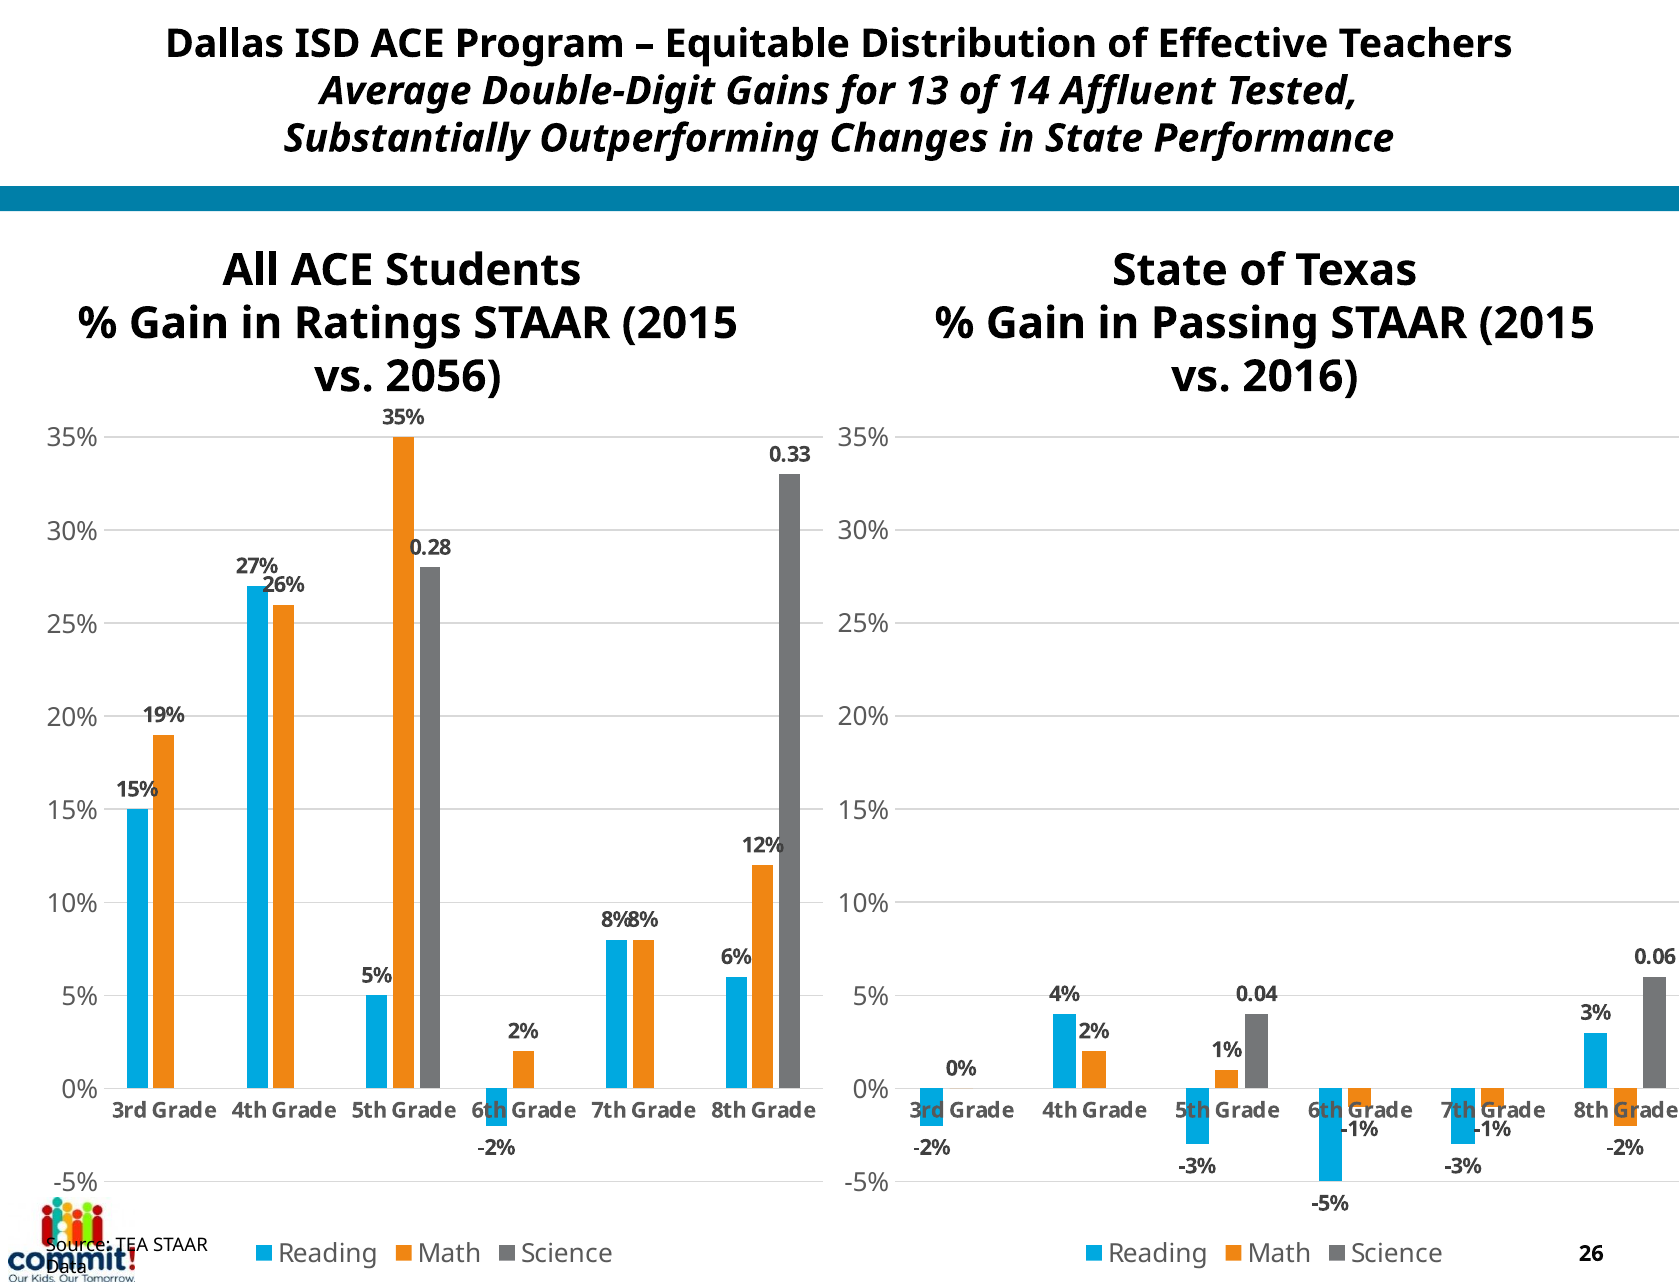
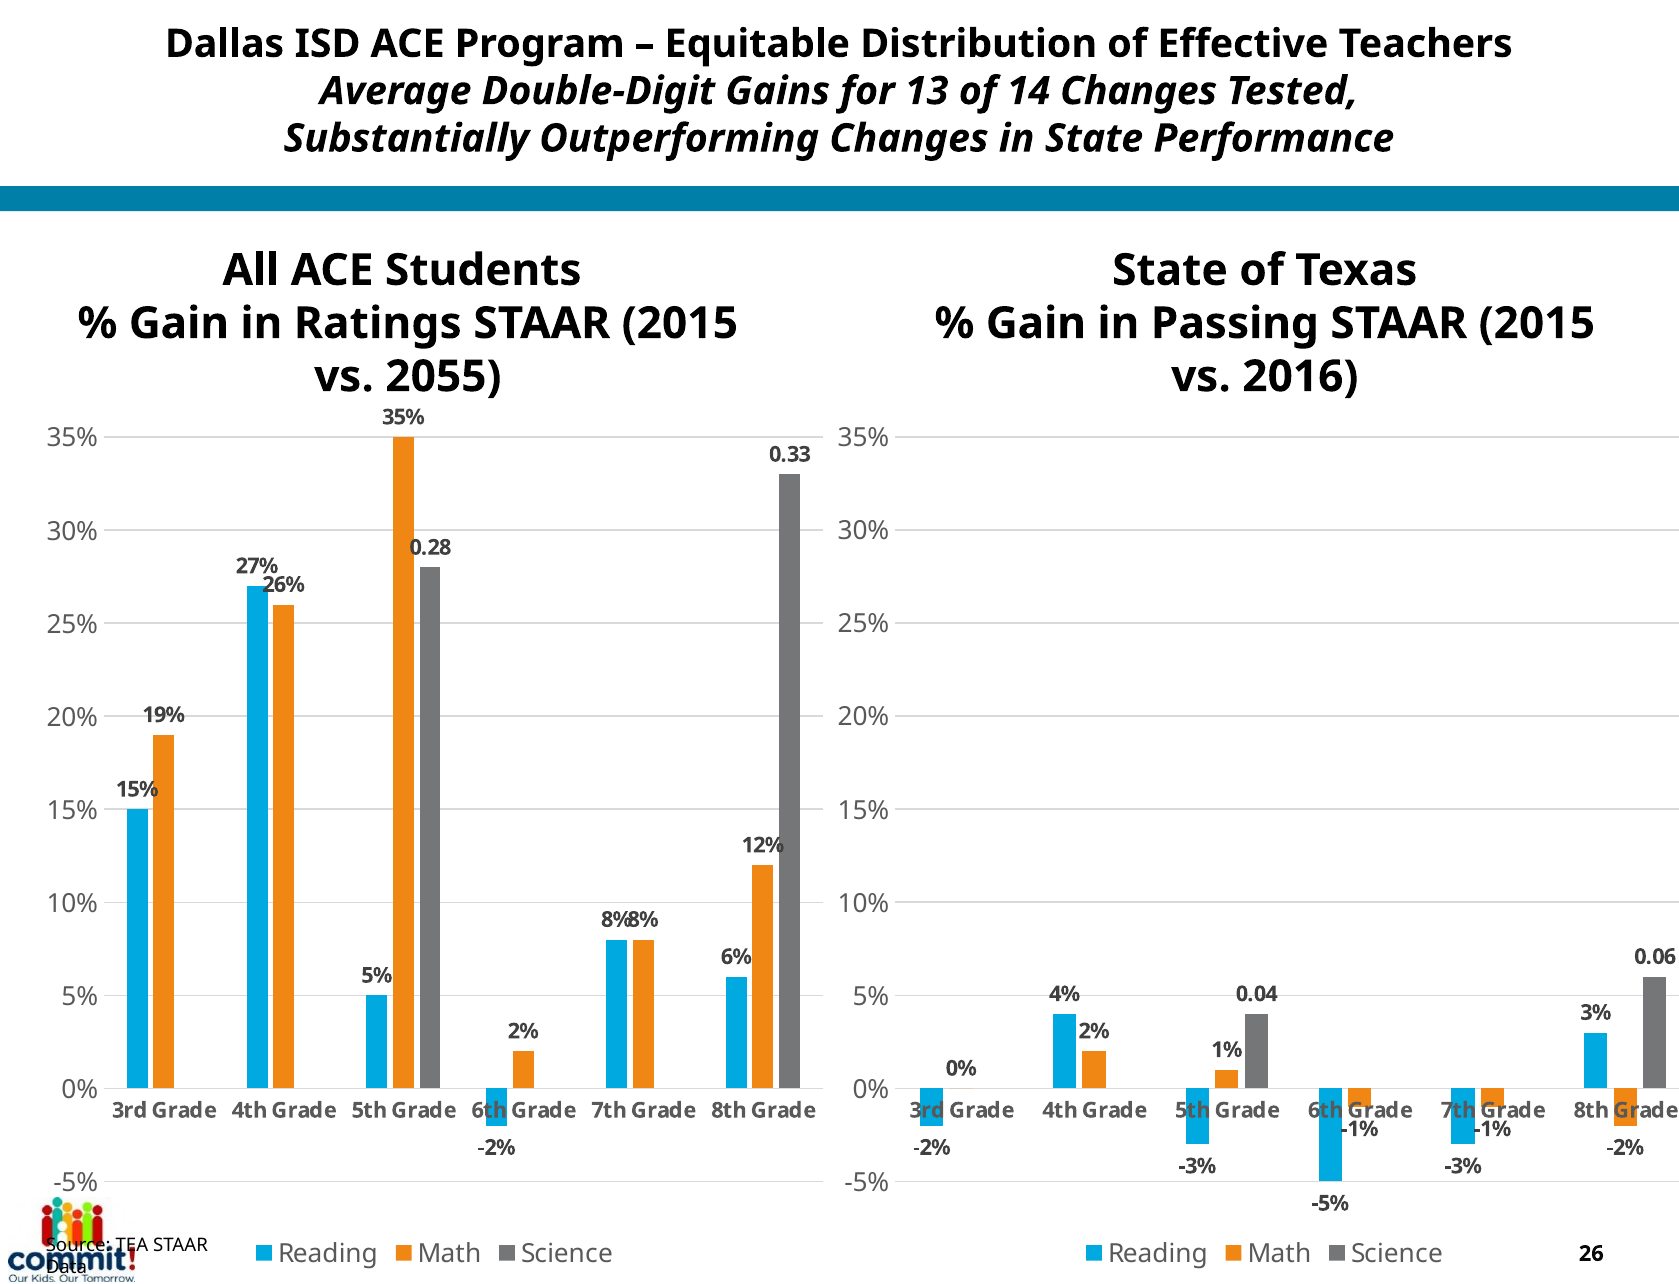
14 Affluent: Affluent -> Changes (1139, 91)
2056: 2056 -> 2055 (443, 377)
